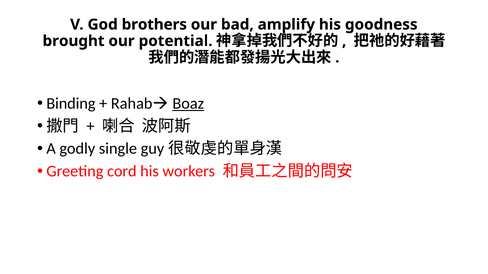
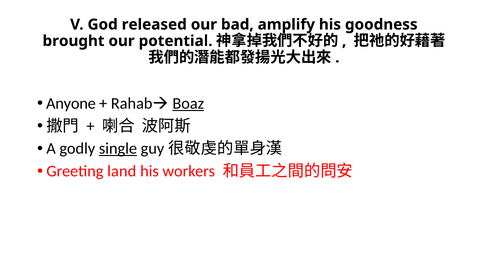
brothers: brothers -> released (154, 25)
Binding: Binding -> Anyone (71, 104)
single underline: none -> present (118, 149)
cord: cord -> land (122, 172)
